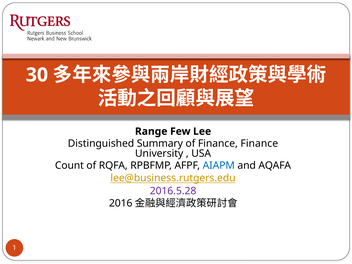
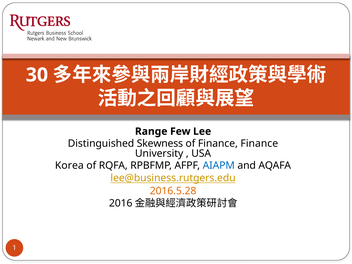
Summary: Summary -> Skewness (160, 144)
Count: Count -> Korea (69, 166)
2016.5.28 colour: purple -> orange (173, 191)
